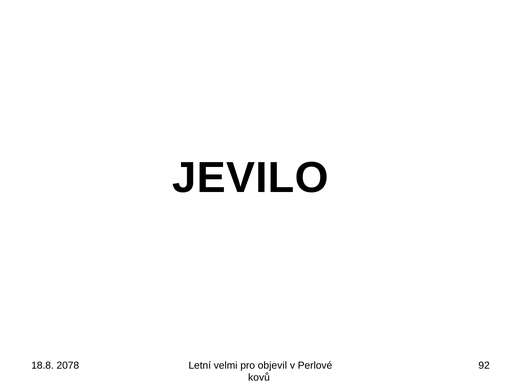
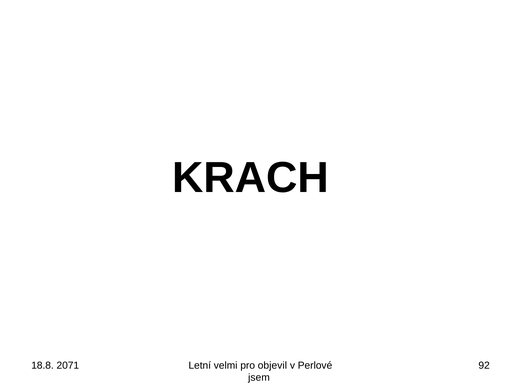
JEVILO: JEVILO -> KRACH (251, 178)
2078: 2078 -> 2071 (68, 365)
kovů: kovů -> jsem (259, 377)
